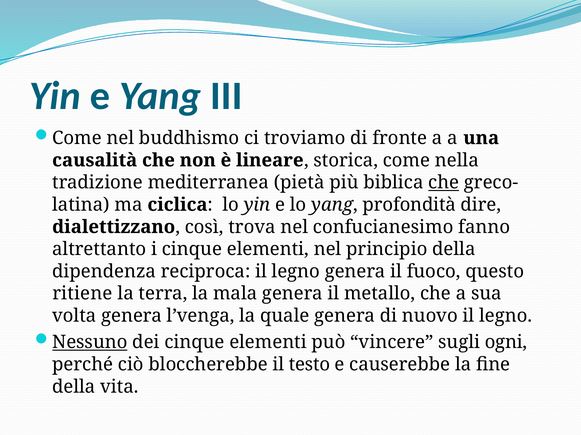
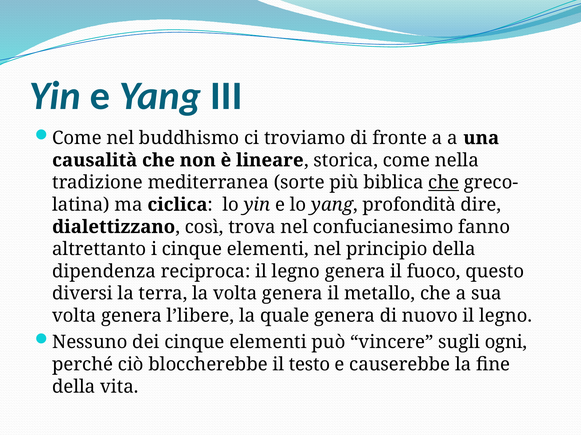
pietà: pietà -> sorte (299, 183)
ritiene: ritiene -> diversi (83, 294)
la mala: mala -> volta (235, 294)
l’venga: l’venga -> l’libere (200, 316)
Nessuno underline: present -> none (90, 343)
